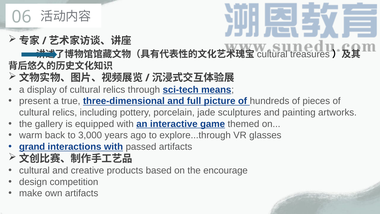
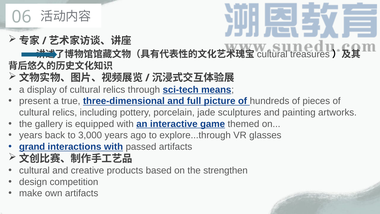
warm: warm -> years (31, 135)
encourage: encourage -> strengthen (226, 170)
